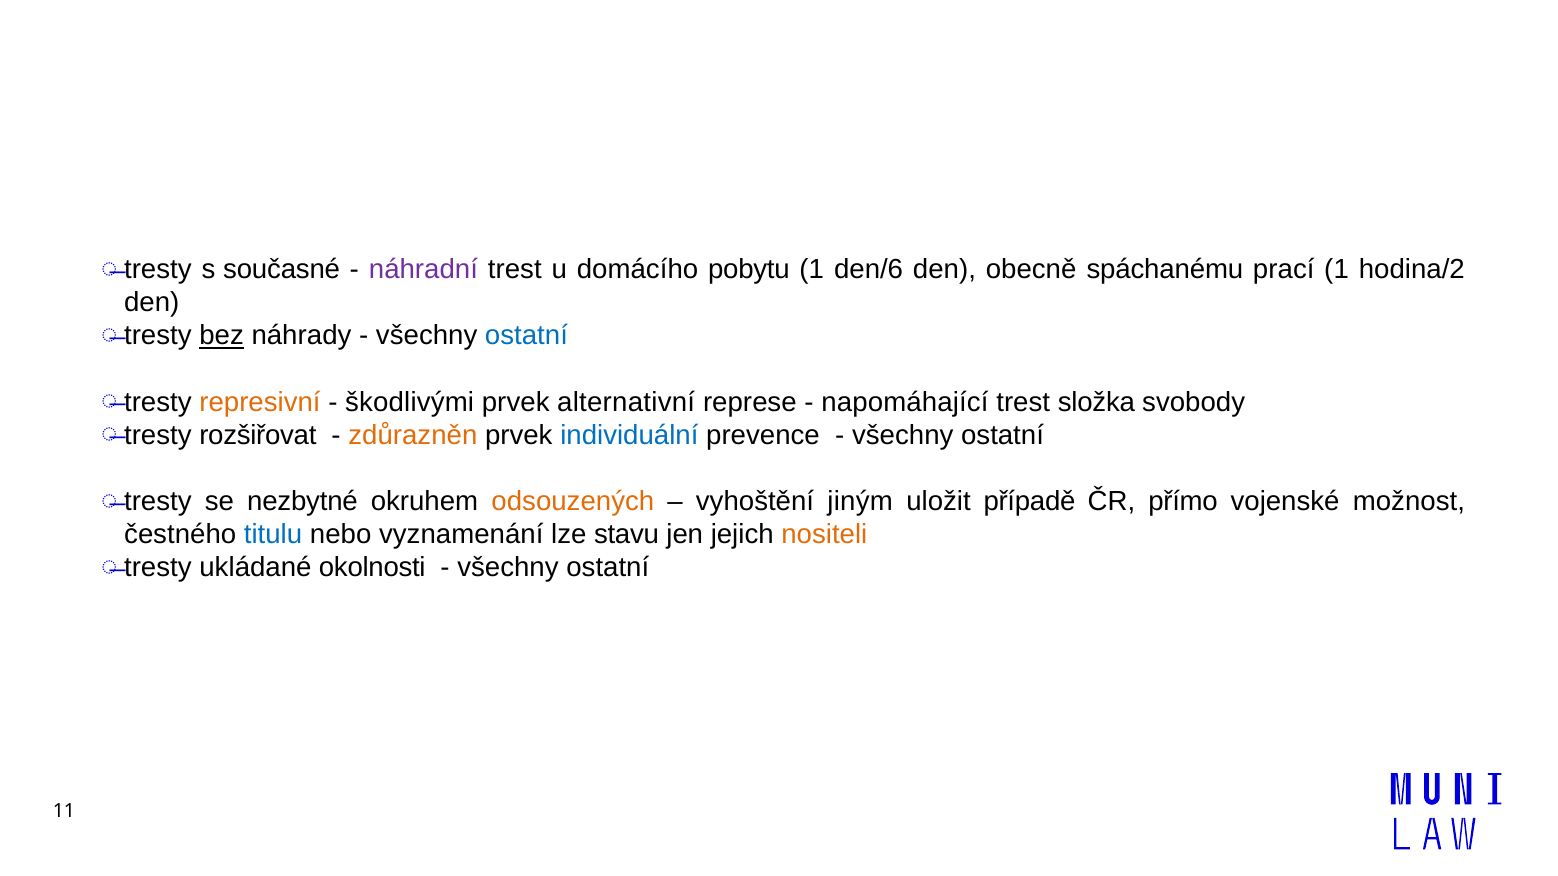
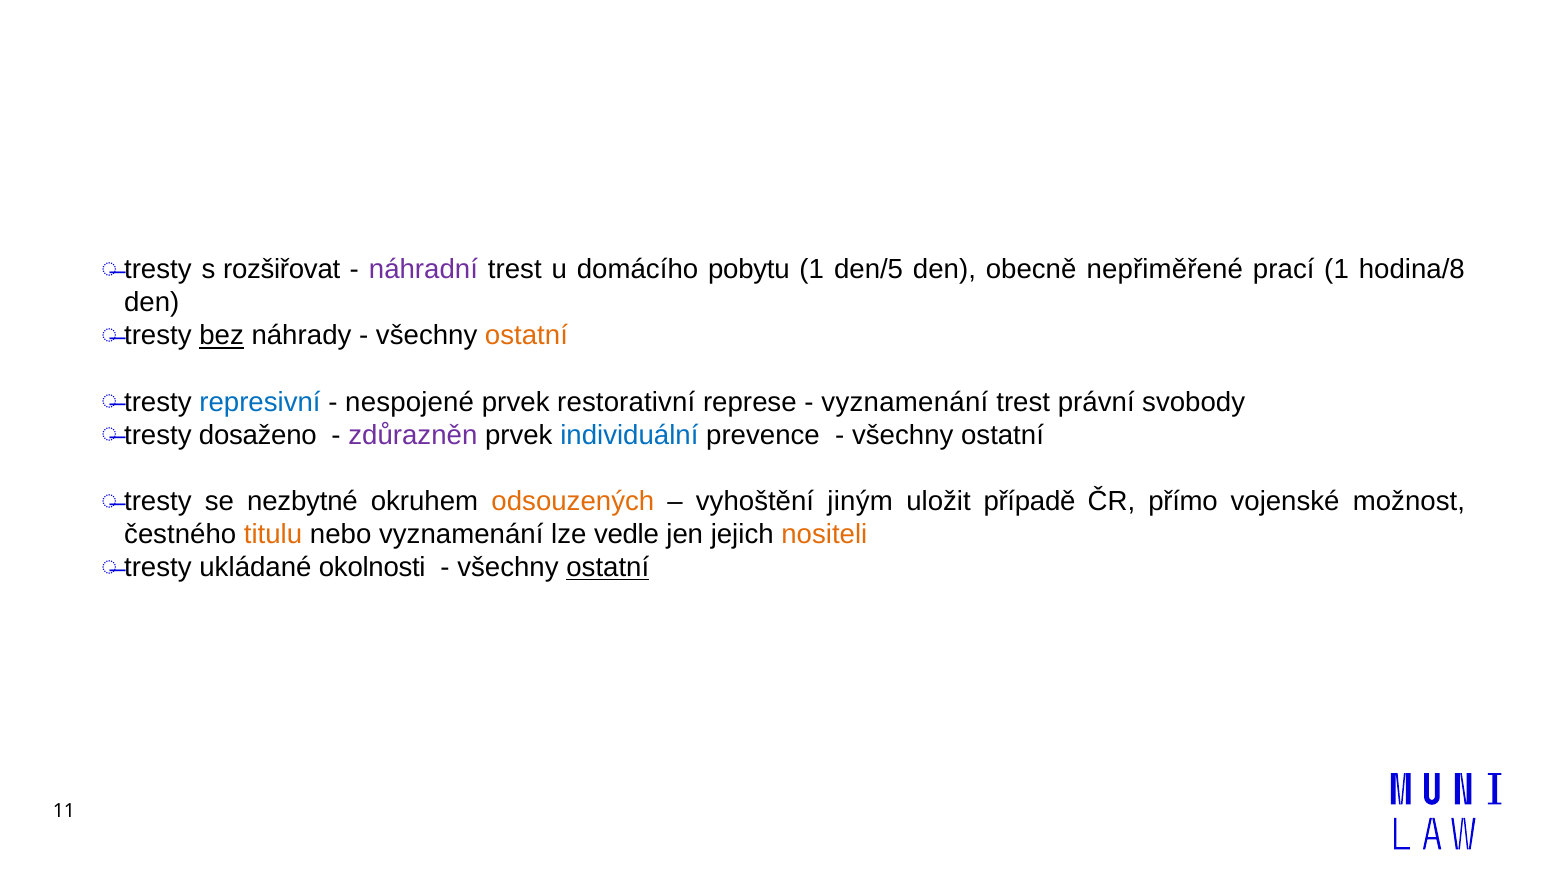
současné: současné -> rozšiřovat (282, 270)
den/6: den/6 -> den/5 (869, 270)
spáchanému: spáchanému -> nepřiměřené (1165, 270)
hodina/2: hodina/2 -> hodina/8 (1412, 270)
ostatní colour: blue -> orange (526, 336)
represivní colour: orange -> blue (260, 402)
škodlivými: škodlivými -> nespojené (410, 402)
alternativní: alternativní -> restorativní (626, 402)
napomáhající: napomáhající -> vyznamenání (905, 402)
složka: složka -> právní (1096, 402)
rozšiřovat: rozšiřovat -> dosaženo (258, 435)
zdůrazněn colour: orange -> purple (413, 435)
titulu colour: blue -> orange (273, 535)
stavu: stavu -> vedle (626, 535)
ostatní underline: none -> present (608, 568)
